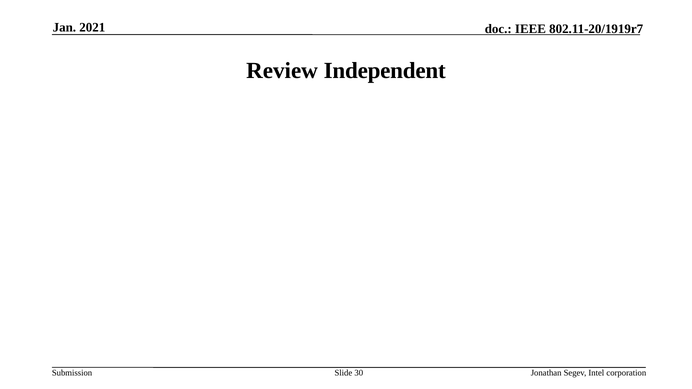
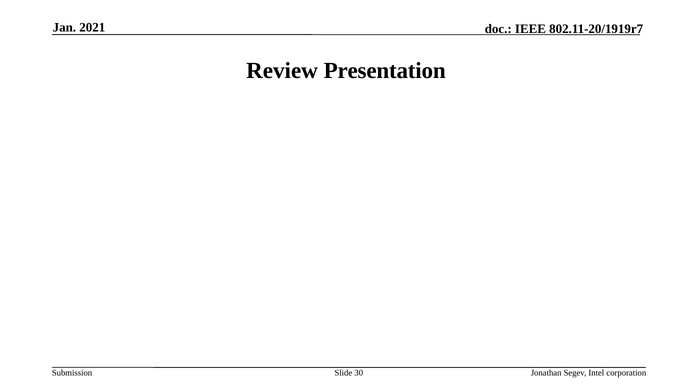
Independent: Independent -> Presentation (385, 71)
